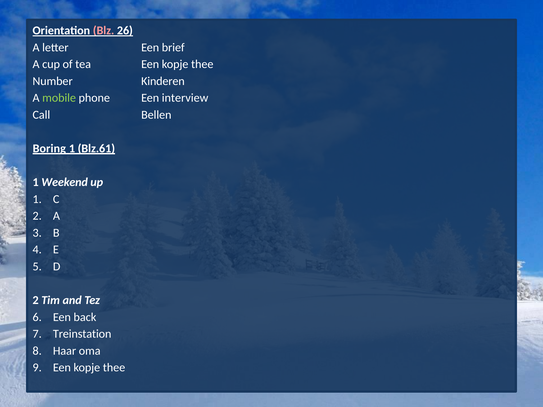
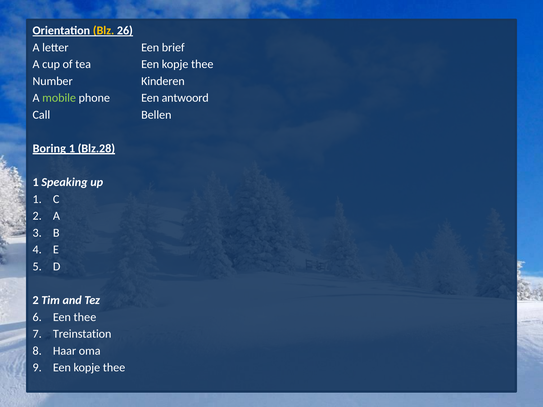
Blz colour: pink -> yellow (104, 31)
interview: interview -> antwoord (185, 98)
Blz.61: Blz.61 -> Blz.28 (96, 149)
Weekend: Weekend -> Speaking (64, 182)
Een back: back -> thee (85, 317)
